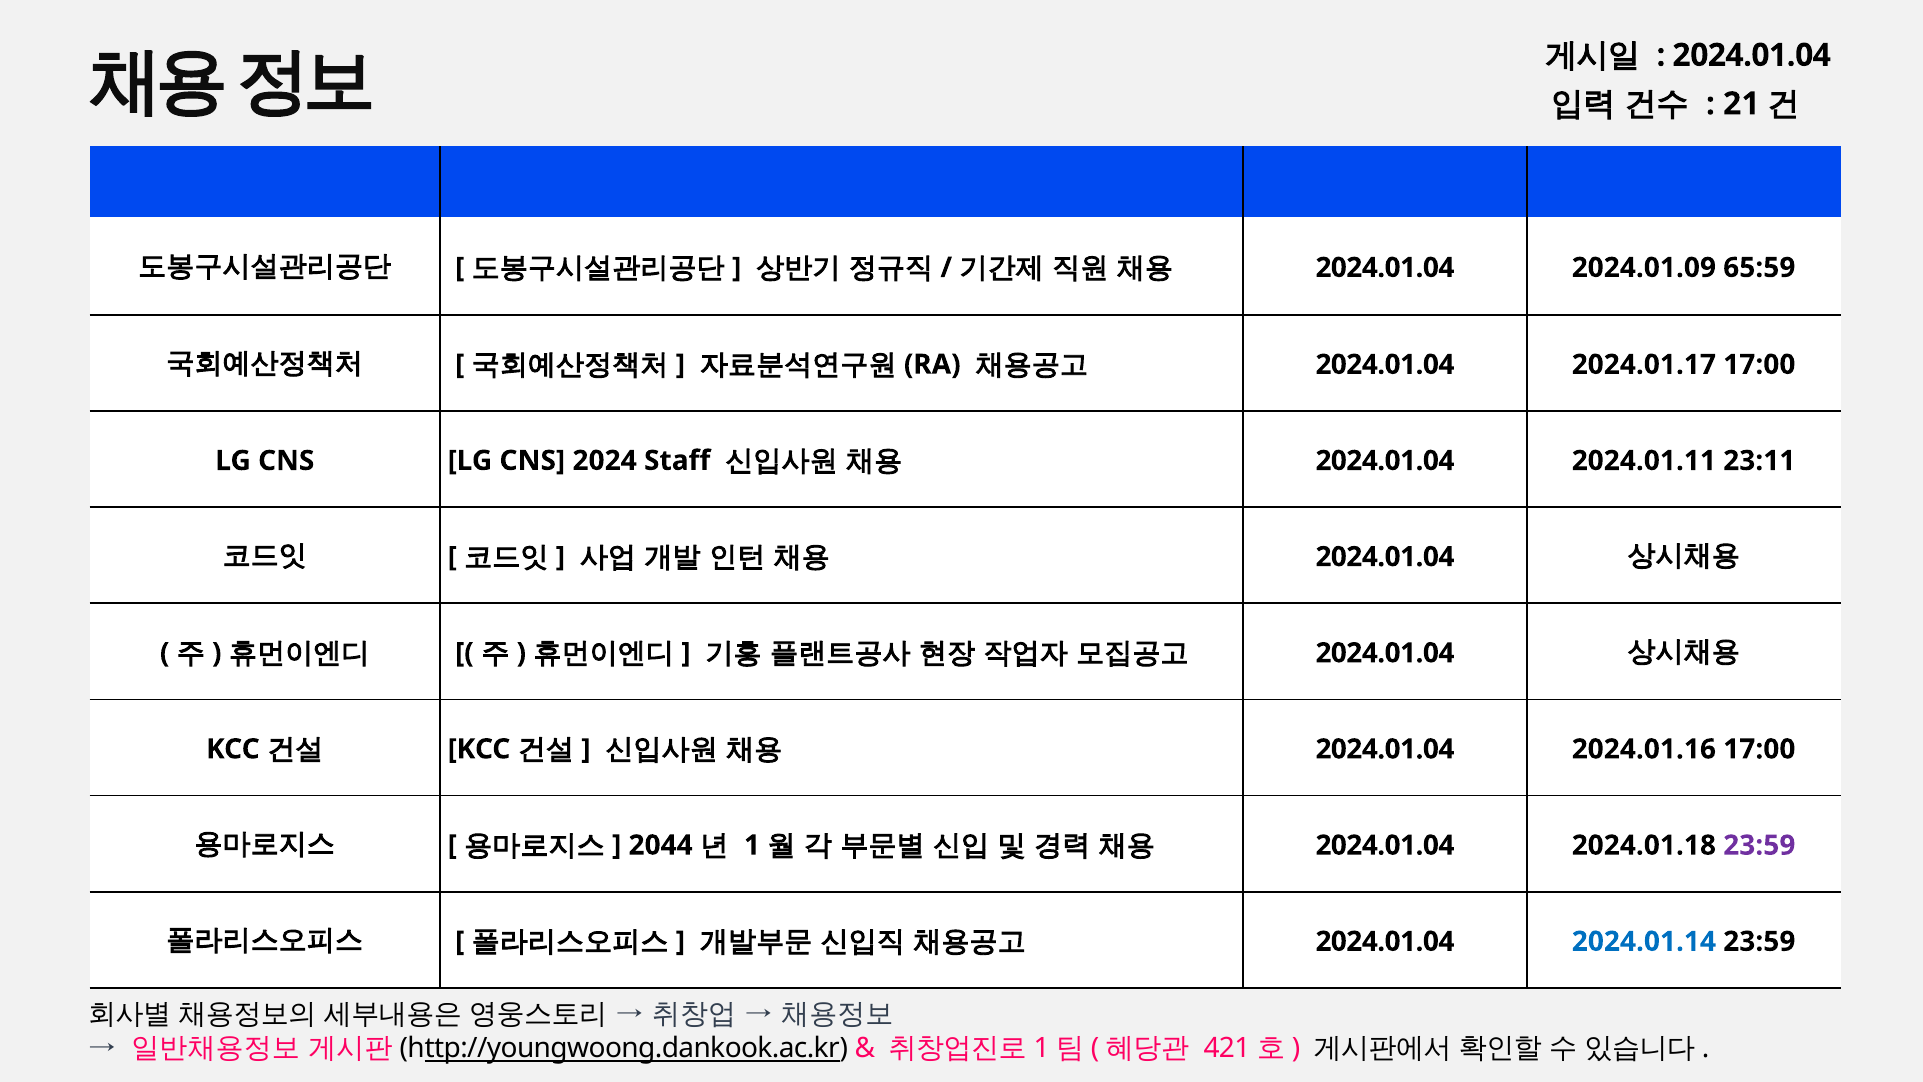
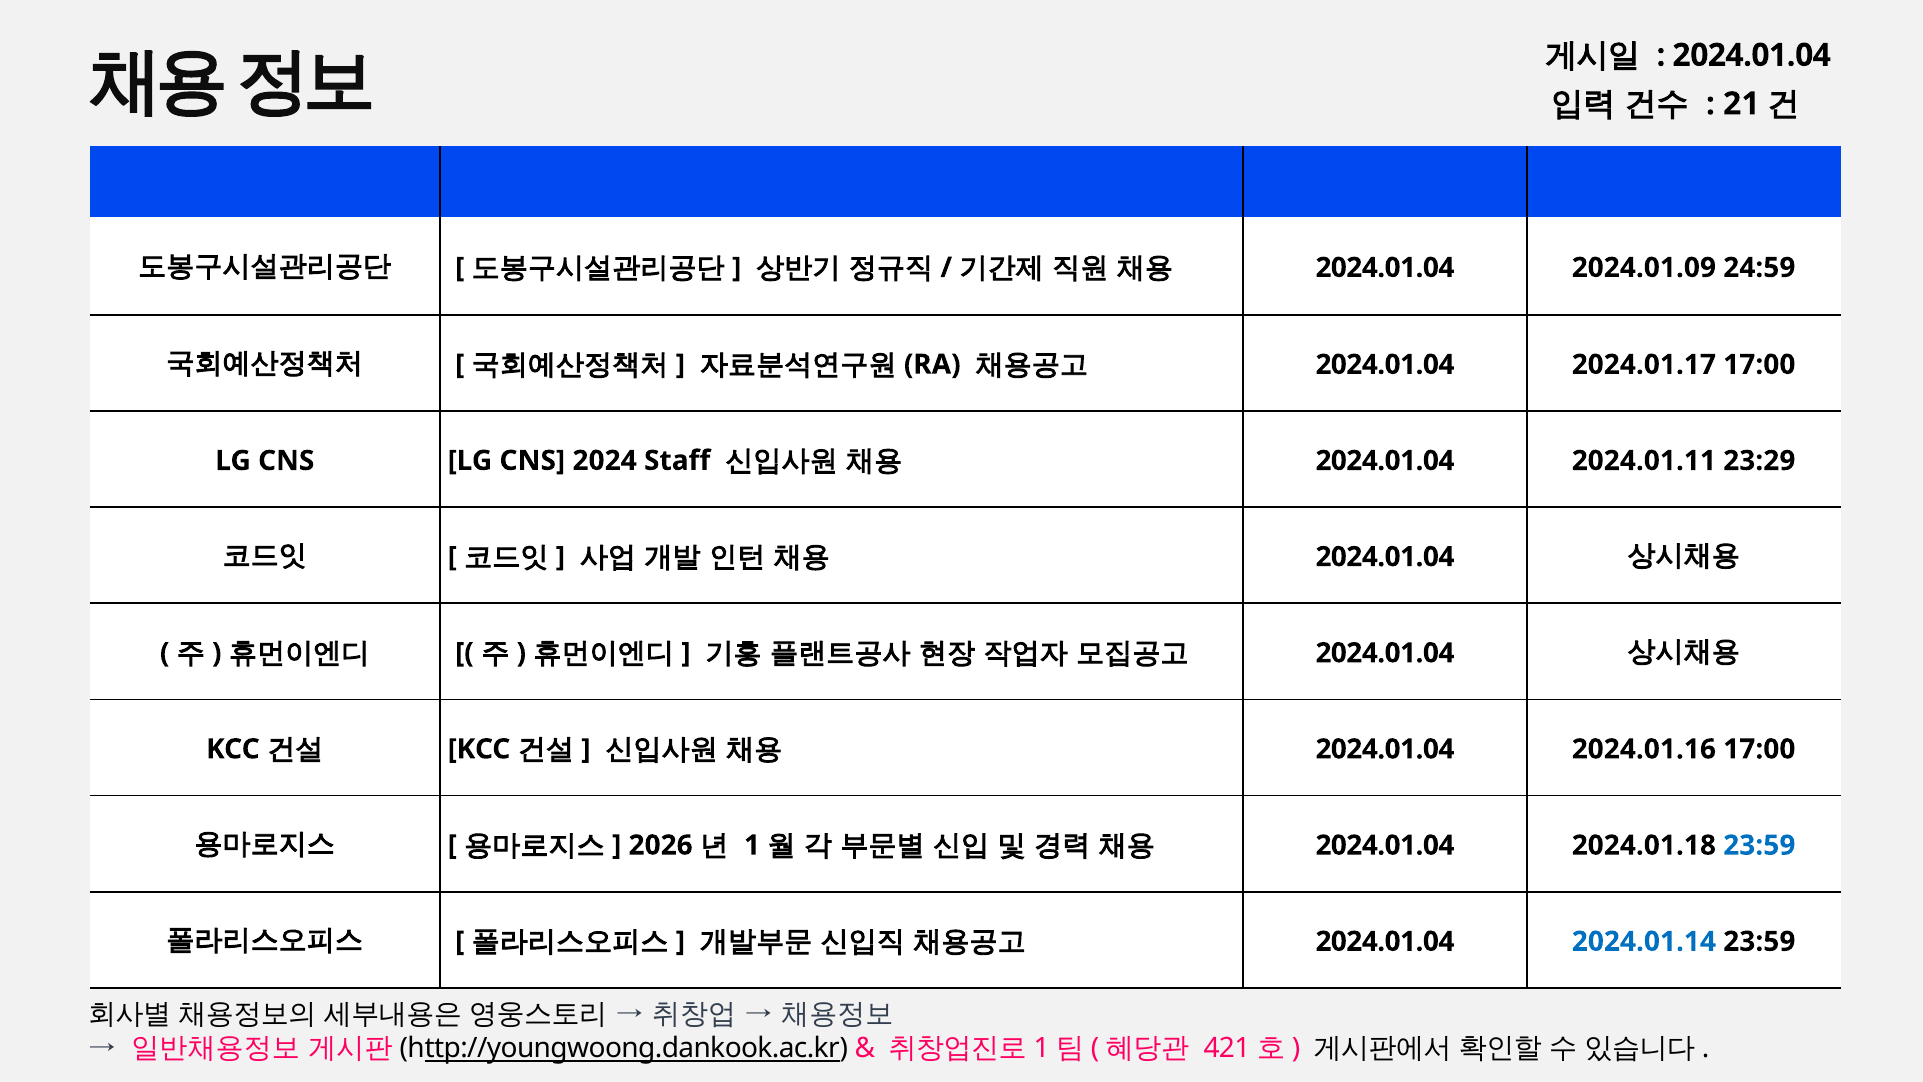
65:59: 65:59 -> 24:59 (1759, 268)
23:11: 23:11 -> 23:29 (1759, 461)
2044: 2044 -> 2026 (661, 845)
23:59 colour: purple -> blue (1759, 845)
